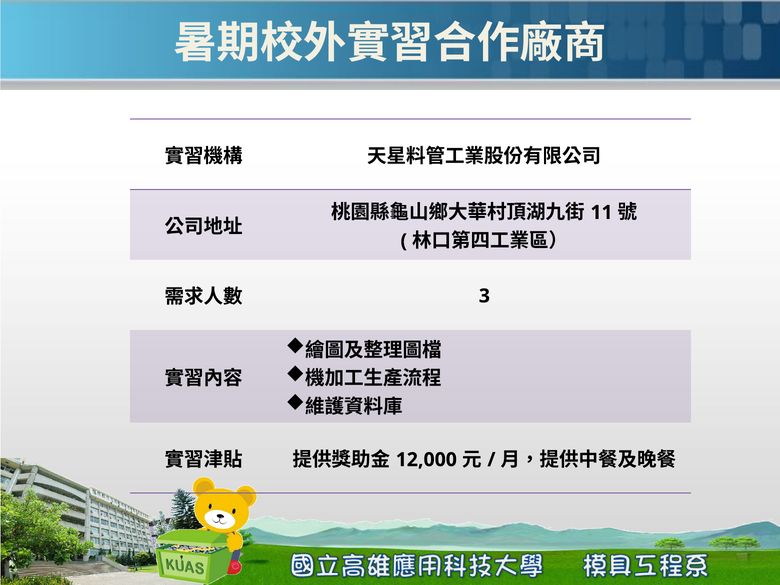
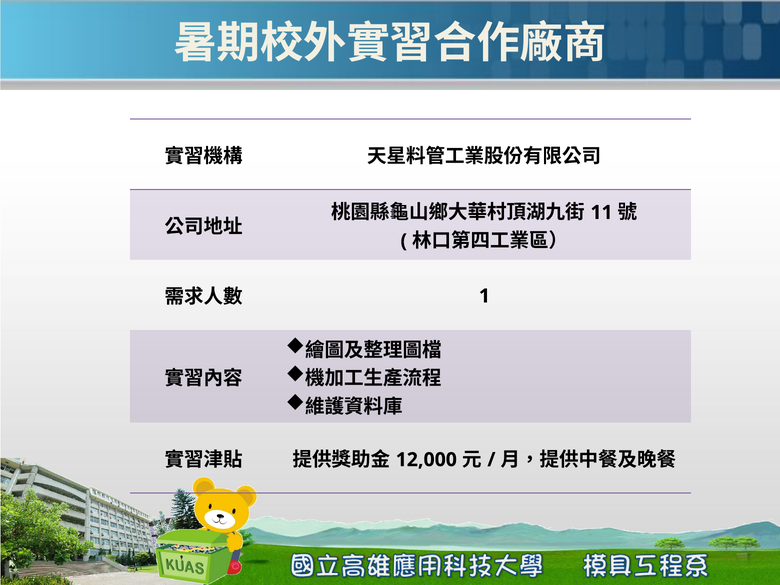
3: 3 -> 1 (484, 296)
